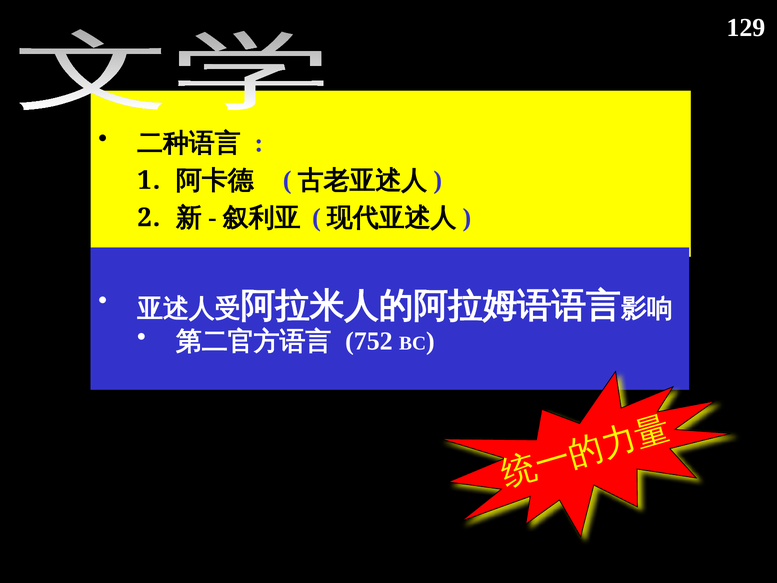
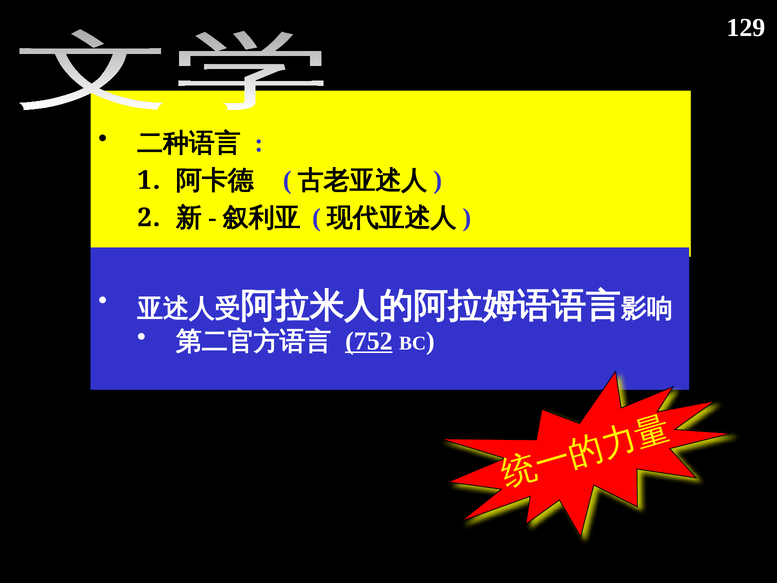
752 underline: none -> present (369, 341)
